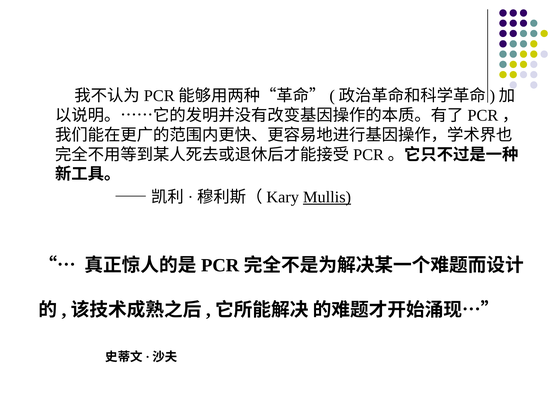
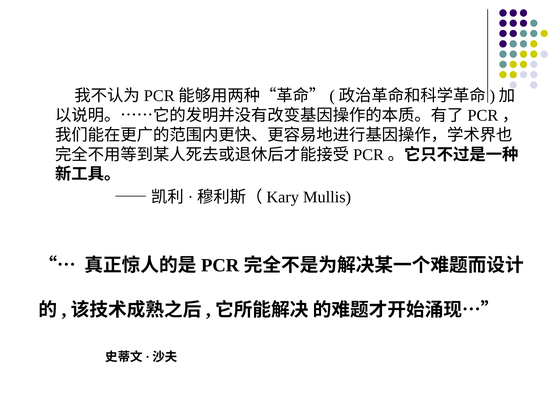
Mullis underline: present -> none (327, 197)
